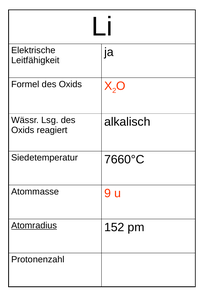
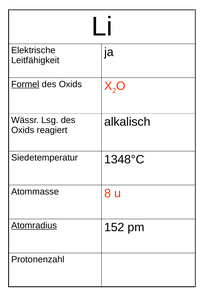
Formel underline: none -> present (25, 84)
7660°C: 7660°C -> 1348°C (124, 159)
9: 9 -> 8 (108, 193)
